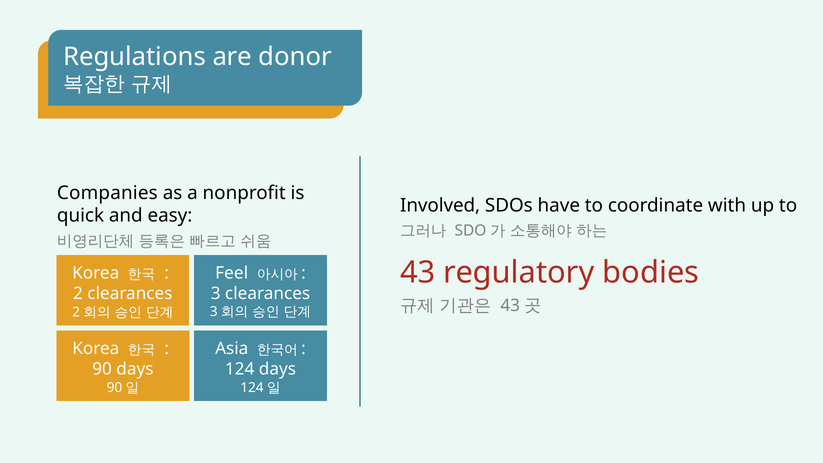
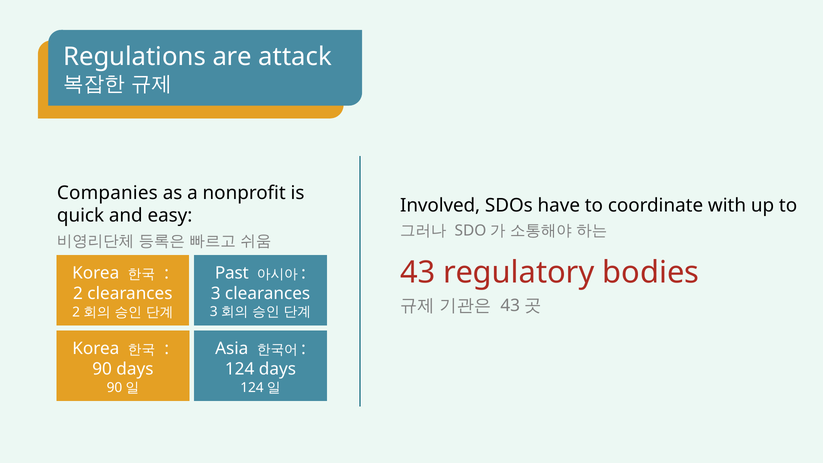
donor: donor -> attack (295, 57)
Feel: Feel -> Past (232, 273)
